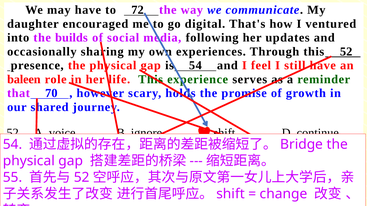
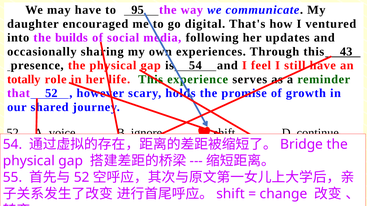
72: 72 -> 95 (138, 10)
52: 52 -> 43 (346, 52)
baleen: baleen -> totally (24, 79)
that 70: 70 -> 52 (51, 93)
